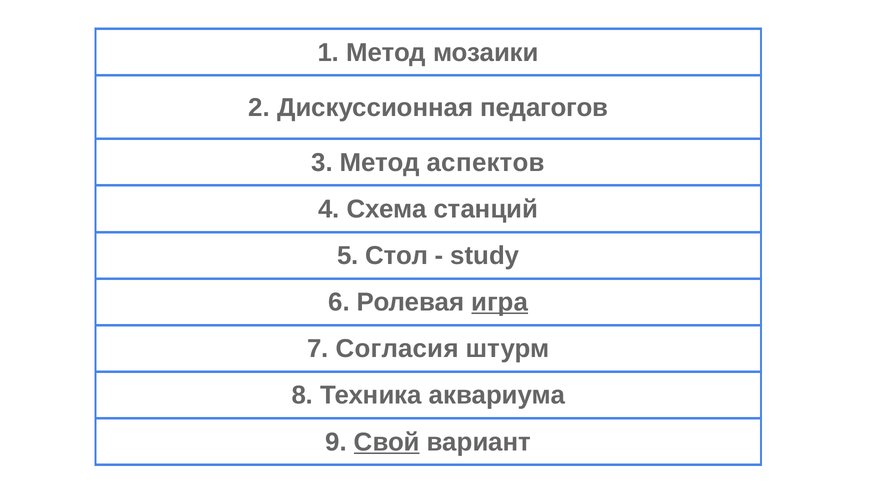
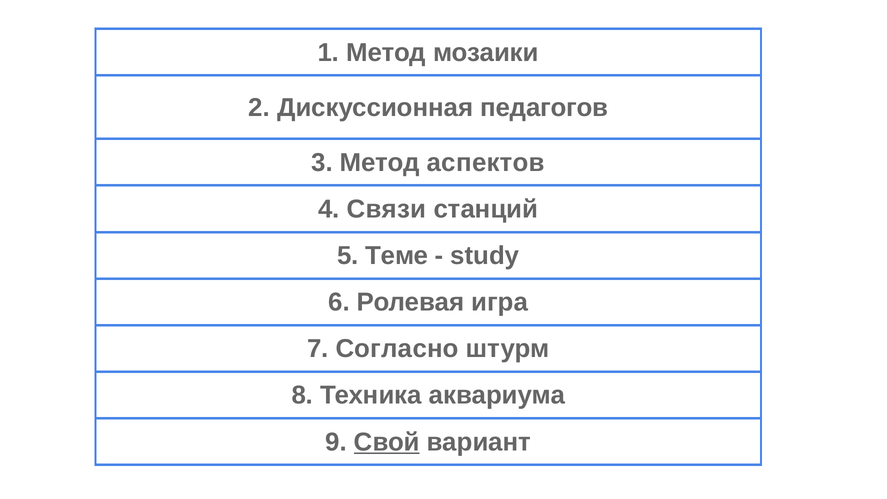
Схема: Схема -> Связи (386, 209)
Стол: Стол -> Теме (397, 256)
игра underline: present -> none (500, 302)
Согласия: Согласия -> Согласно (397, 349)
